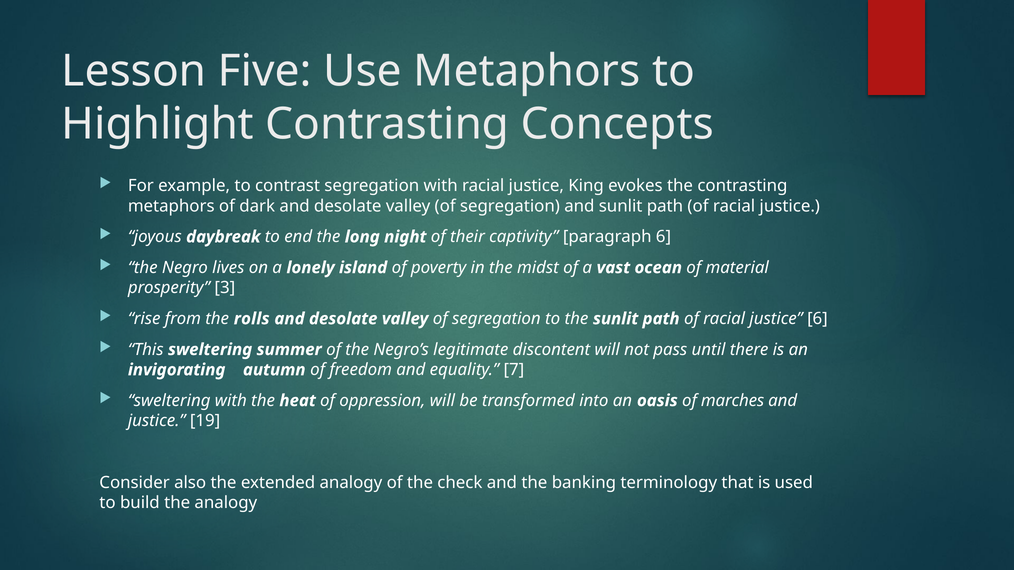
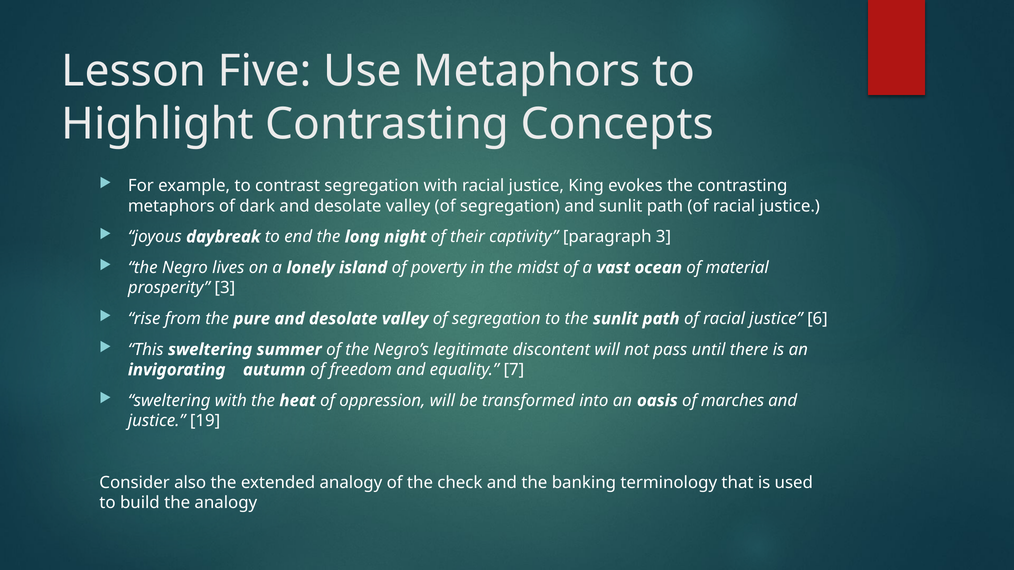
paragraph 6: 6 -> 3 (663, 237)
rolls: rolls -> pure (252, 319)
